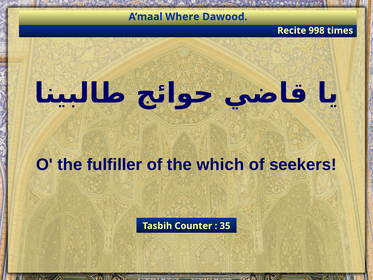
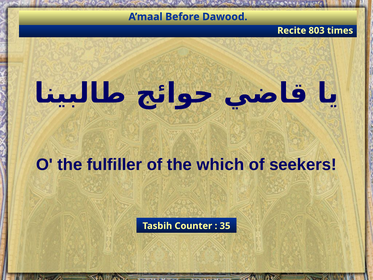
Where: Where -> Before (182, 17)
998: 998 -> 803 (317, 31)
